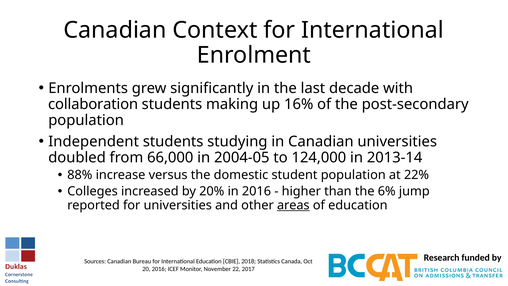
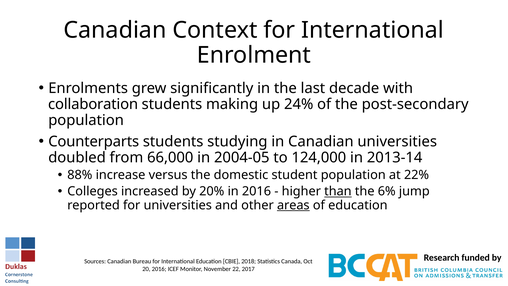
16%: 16% -> 24% (299, 104)
Independent: Independent -> Counterparts (94, 141)
than underline: none -> present (338, 191)
